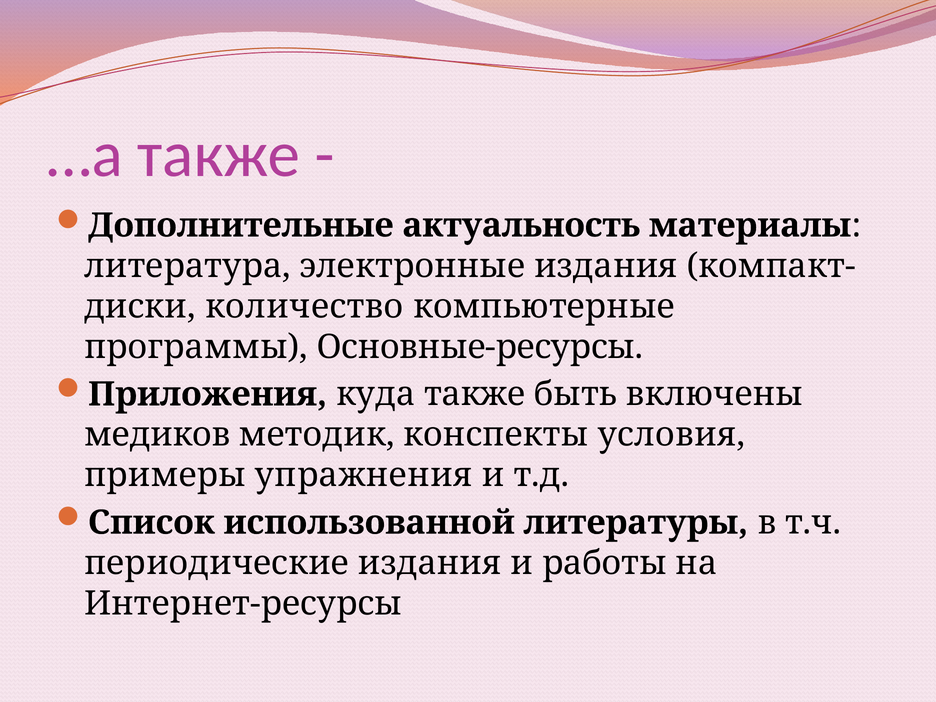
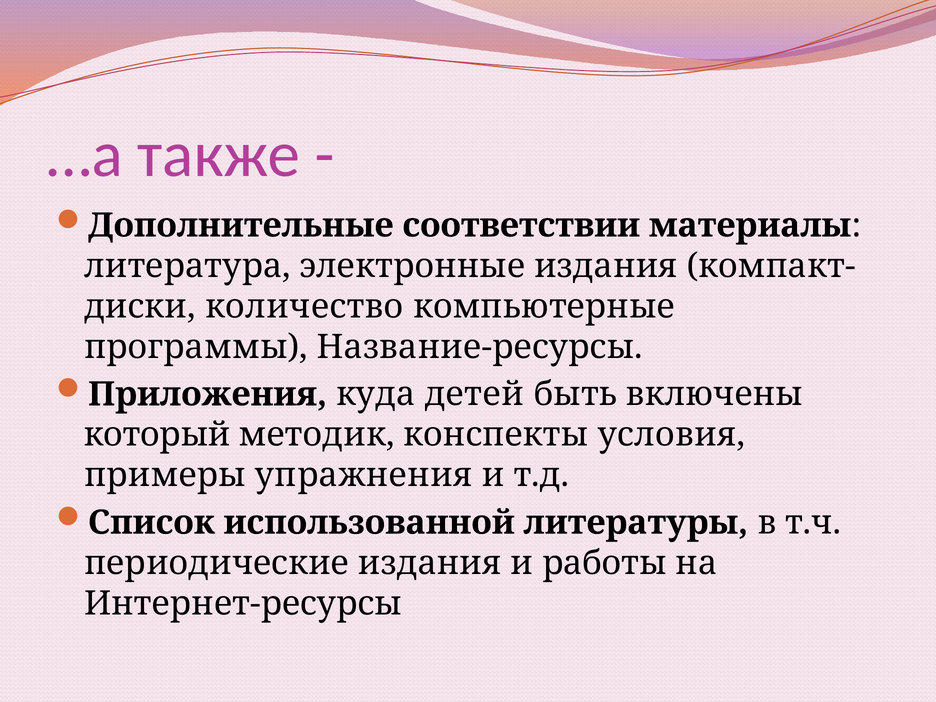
актуальность: актуальность -> соответствии (521, 225)
Основные-ресурсы: Основные-ресурсы -> Название-ресурсы (480, 347)
куда также: также -> детей (474, 394)
медиков: медиков -> который (157, 435)
